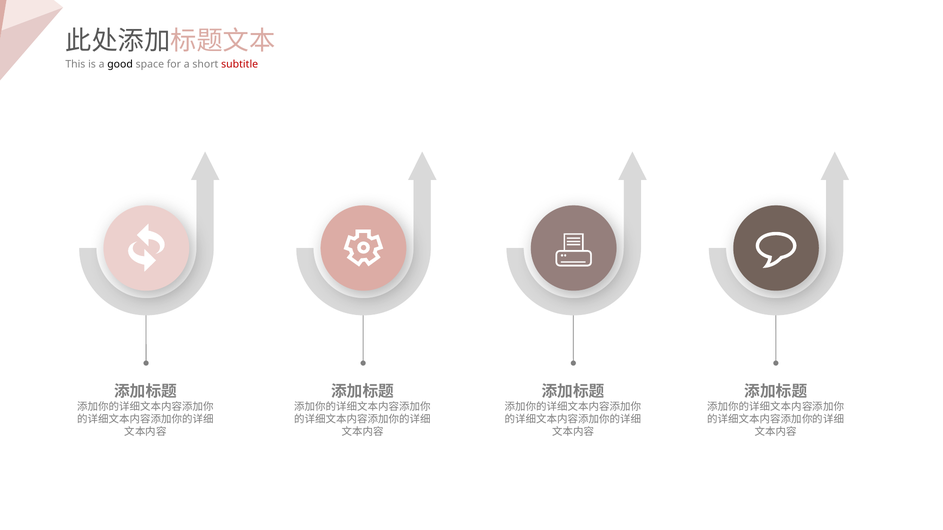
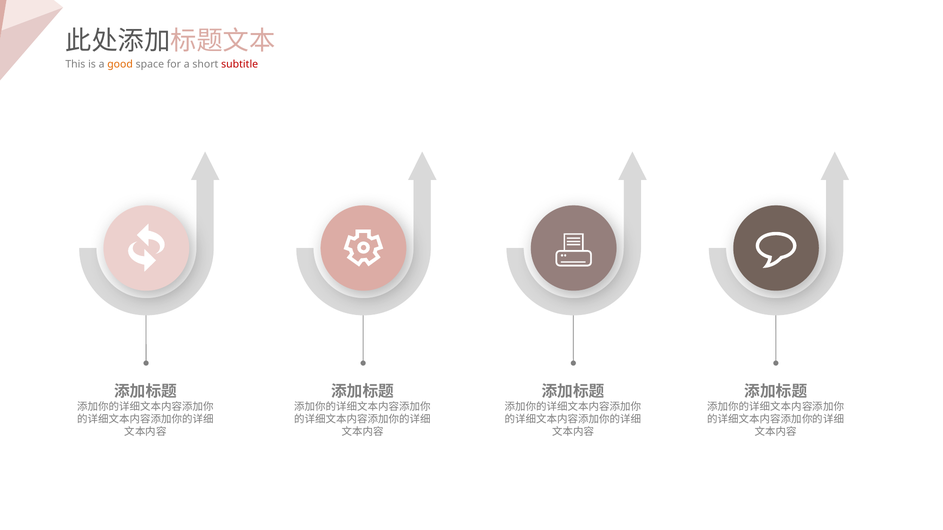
good colour: black -> orange (120, 64)
